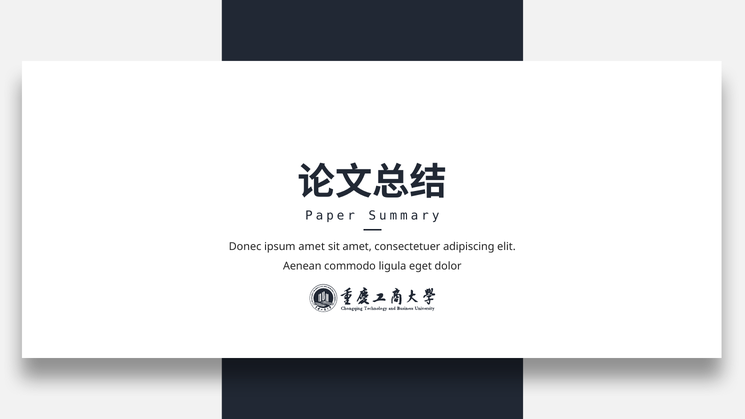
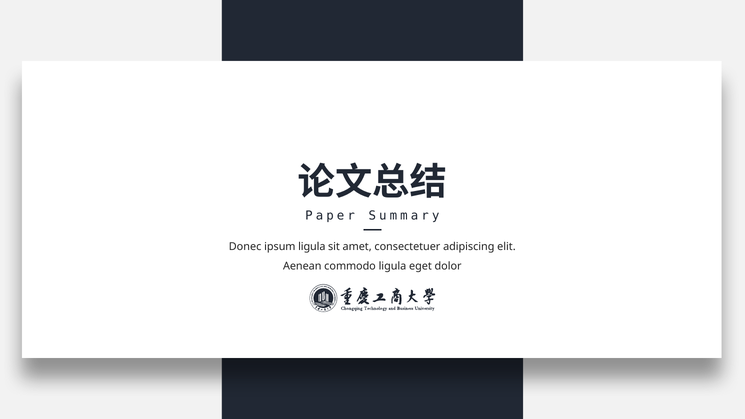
ipsum amet: amet -> ligula (312, 247)
